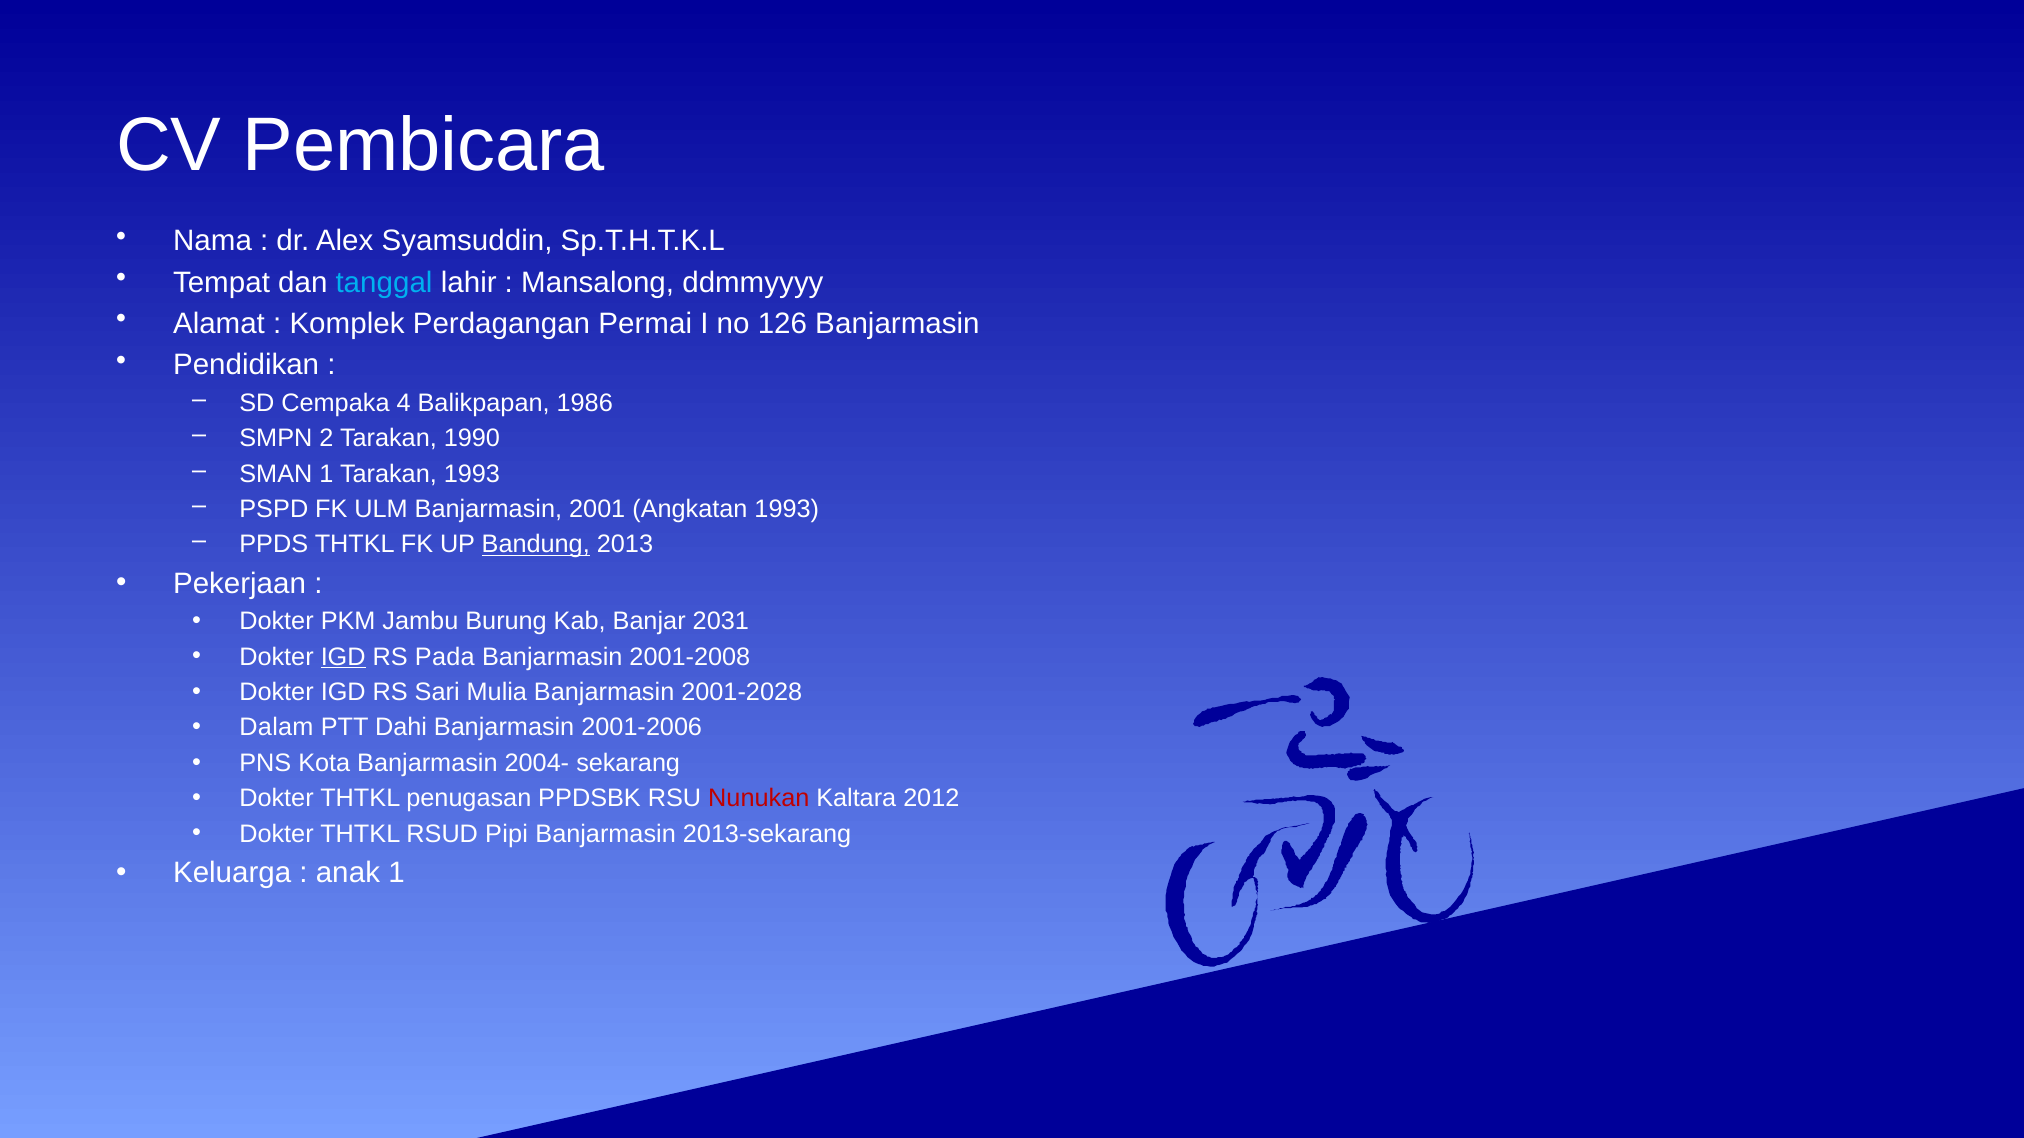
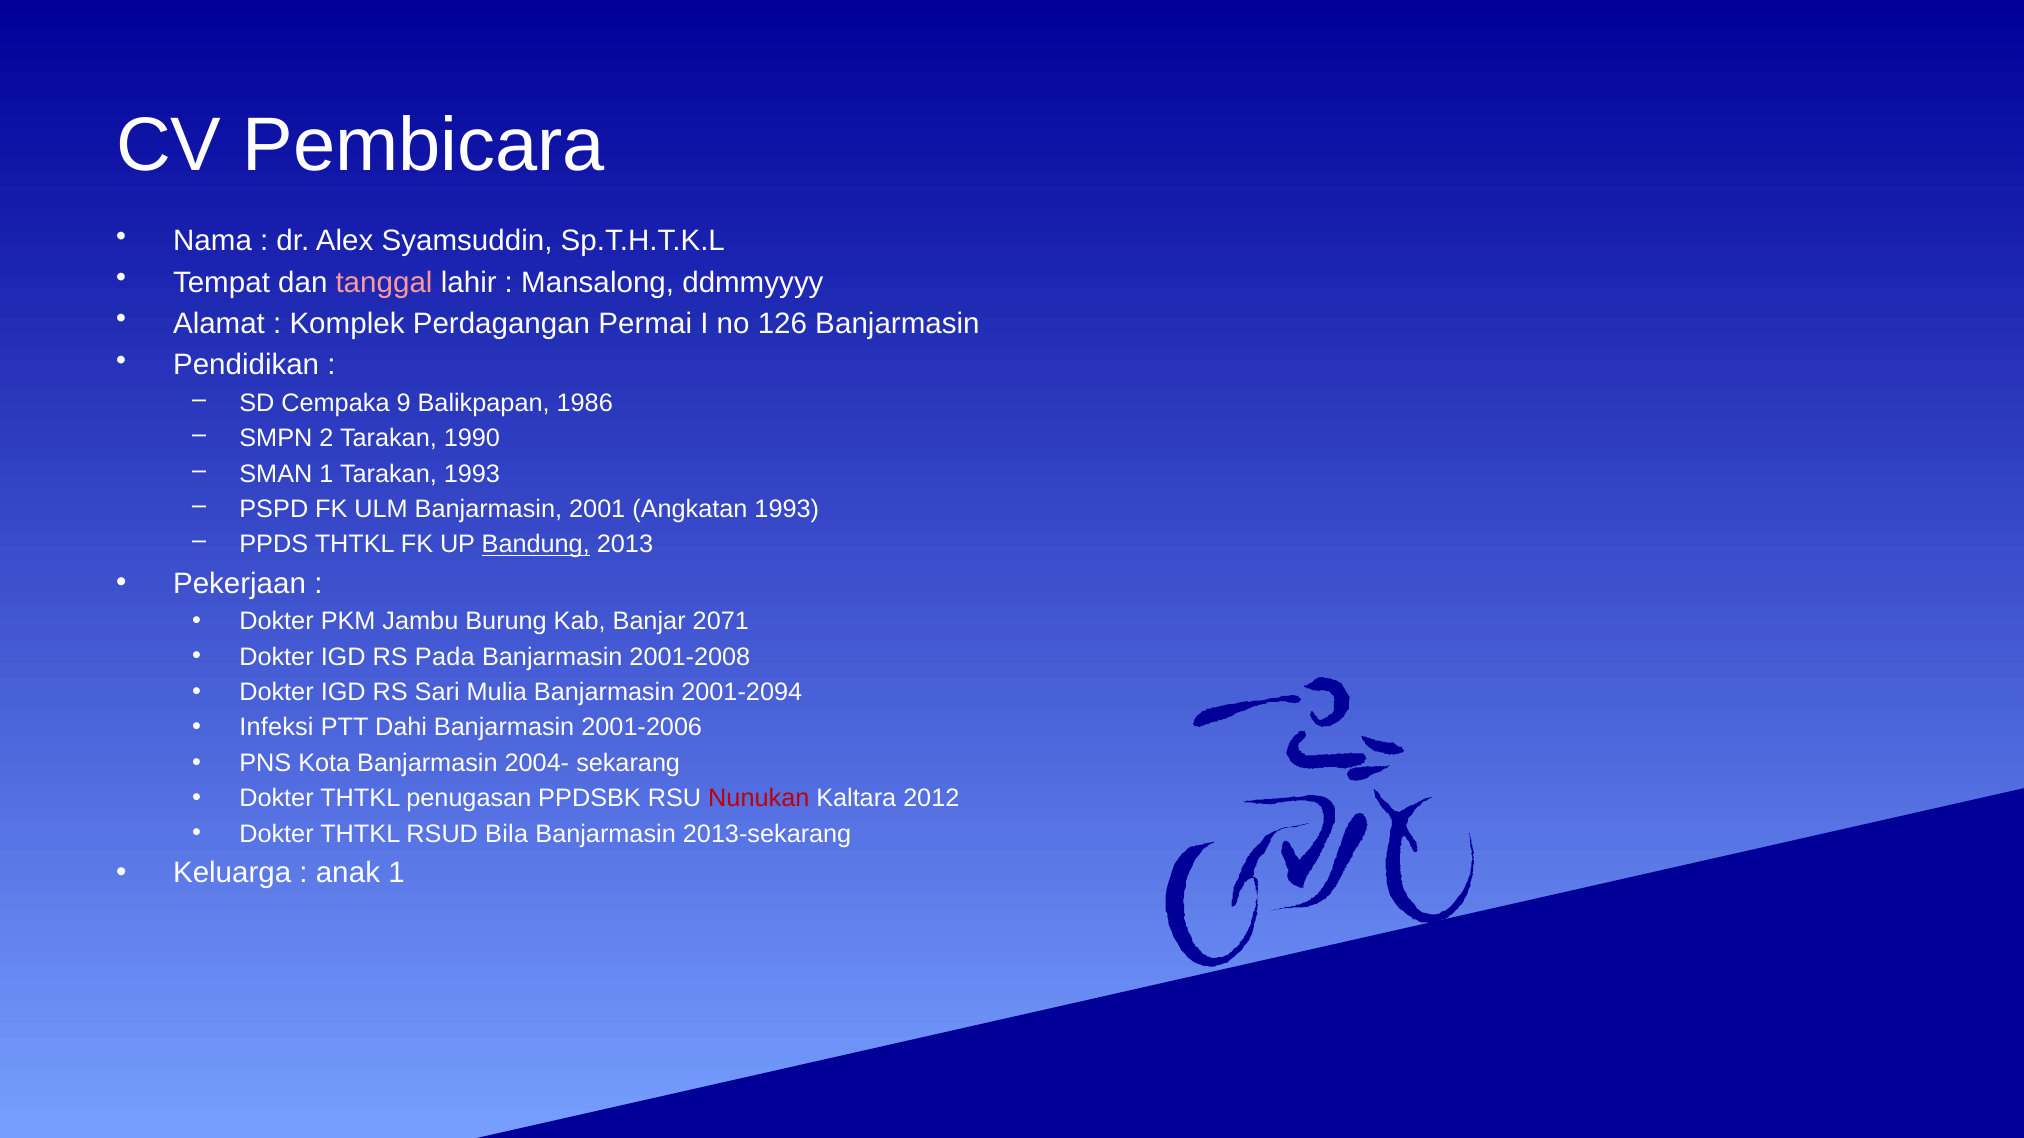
tanggal colour: light blue -> pink (384, 283)
4: 4 -> 9 (404, 403)
2031: 2031 -> 2071 (721, 622)
IGD underline: present -> none (343, 657)
2001-2028: 2001-2028 -> 2001-2094 (742, 693)
Dalam: Dalam -> Infeksi (277, 728)
Pipi: Pipi -> Bila (507, 834)
